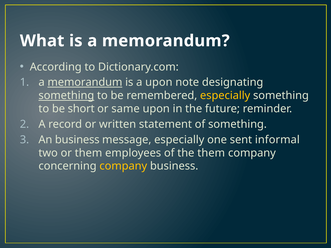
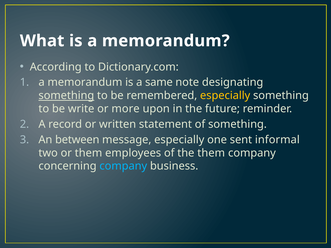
memorandum underline: present -> none (85, 82)
a upon: upon -> same (159, 82)
short: short -> write (81, 109)
same: same -> more (126, 109)
An business: business -> between (77, 140)
company colour: yellow -> light blue (123, 166)
